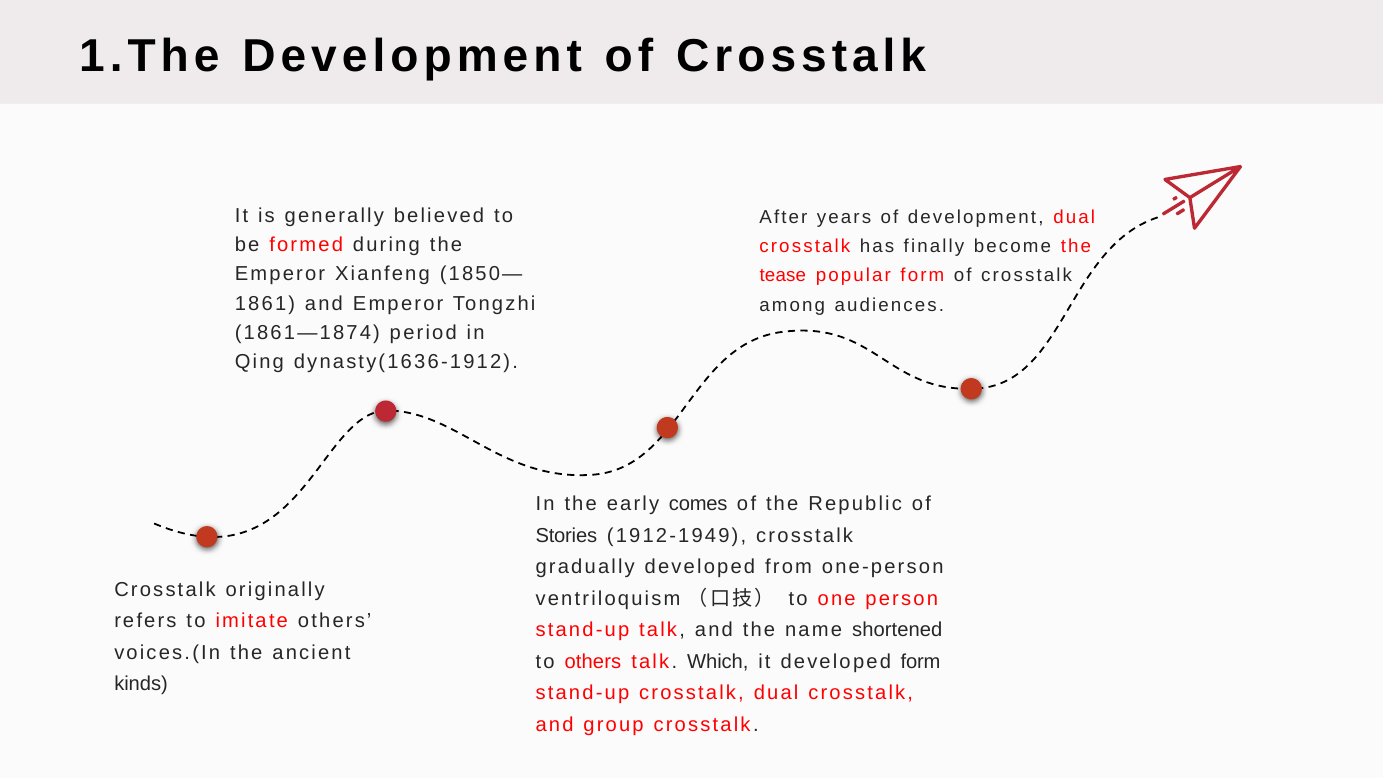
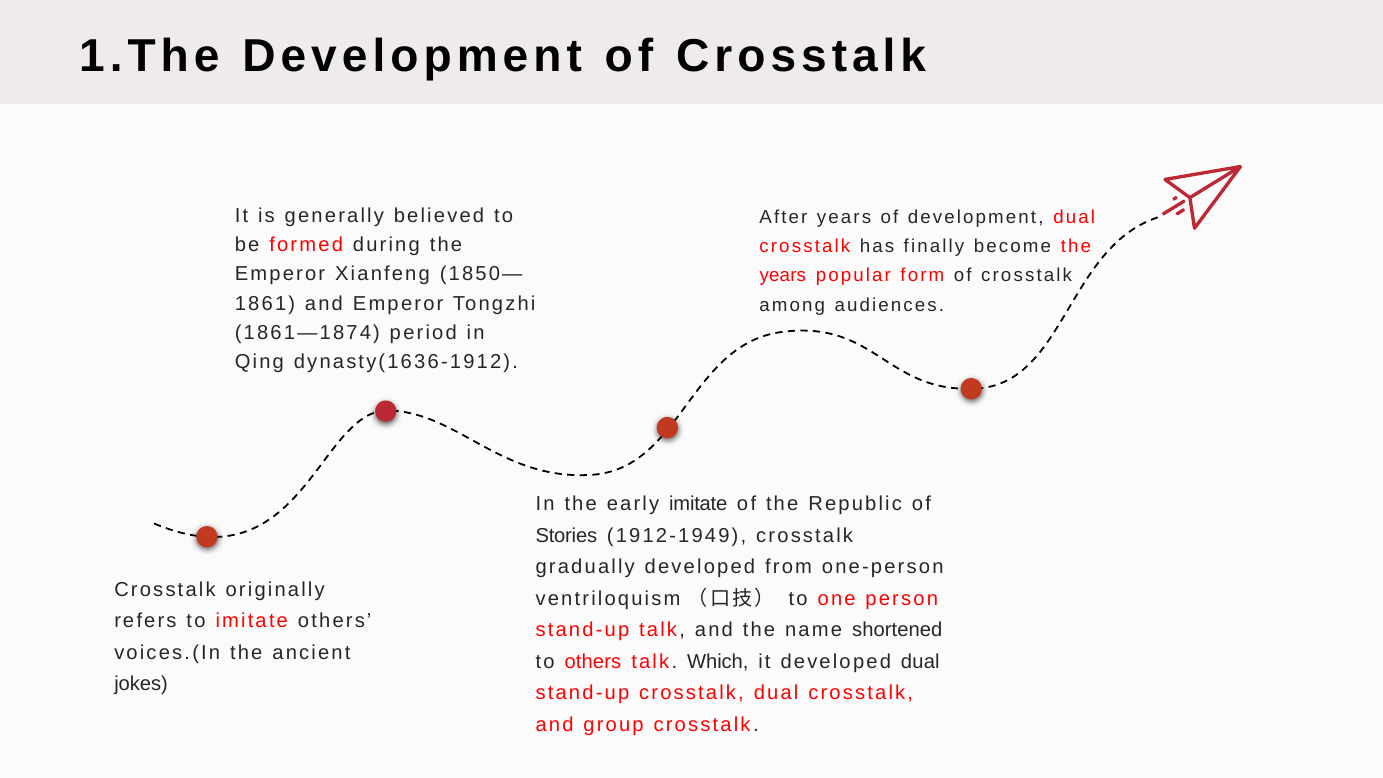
tease: tease -> years (783, 276)
early comes: comes -> imitate (698, 504)
developed form: form -> dual (920, 662)
kinds: kinds -> jokes (141, 684)
